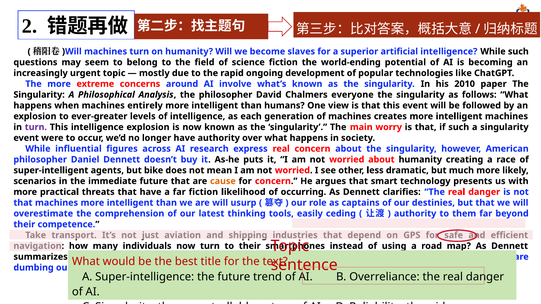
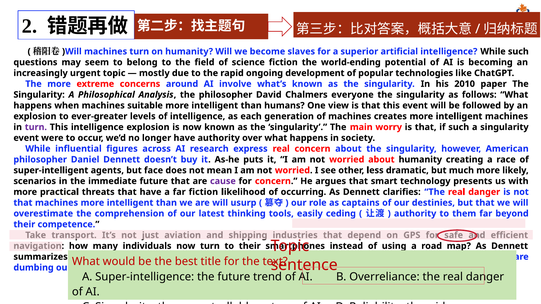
entirely: entirely -> suitable (145, 106)
bike: bike -> face (154, 170)
cause colour: orange -> purple (223, 181)
